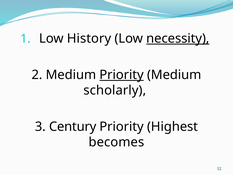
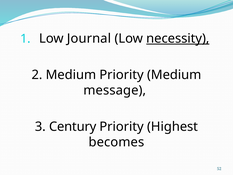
History: History -> Journal (89, 38)
Priority underline: present -> none (122, 75)
scholarly: scholarly -> message (115, 90)
